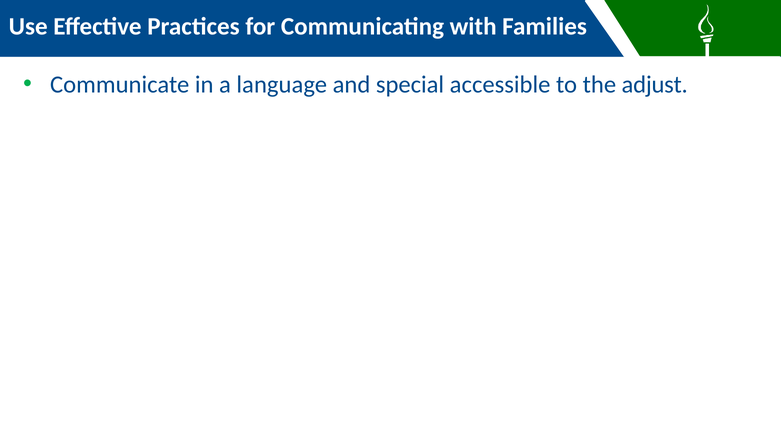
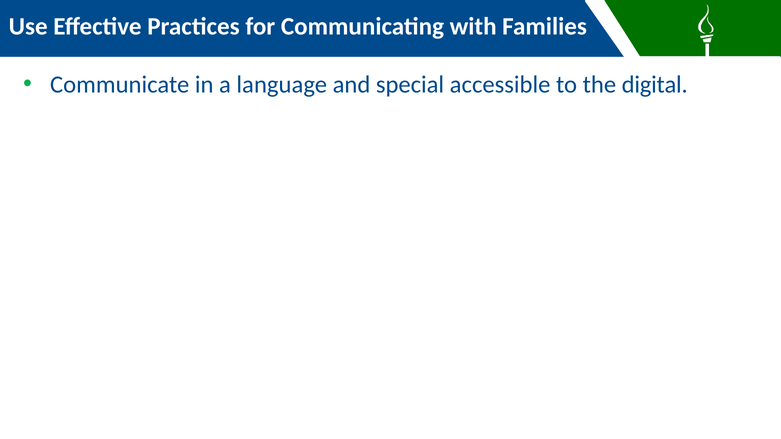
adjust: adjust -> digital (655, 85)
